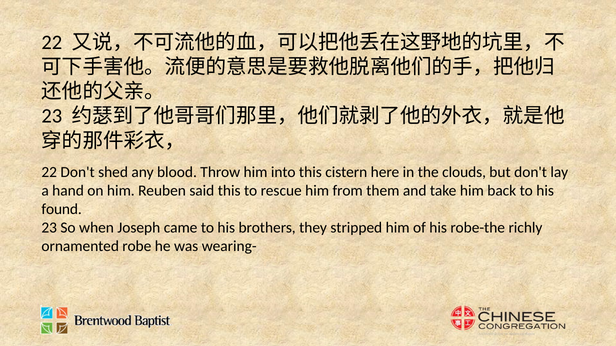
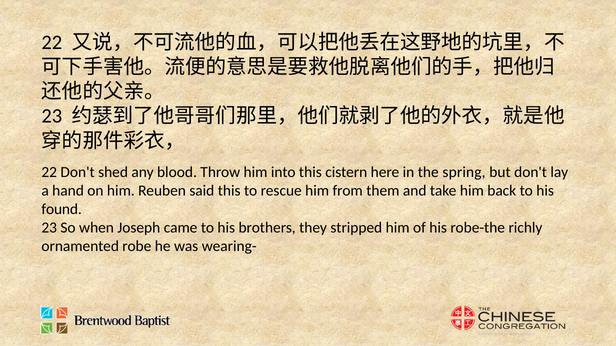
clouds: clouds -> spring (464, 173)
